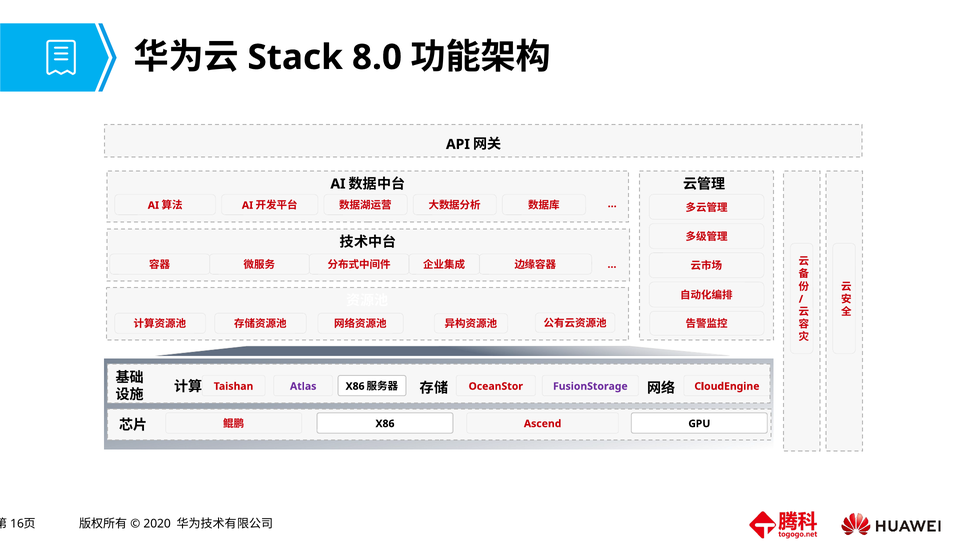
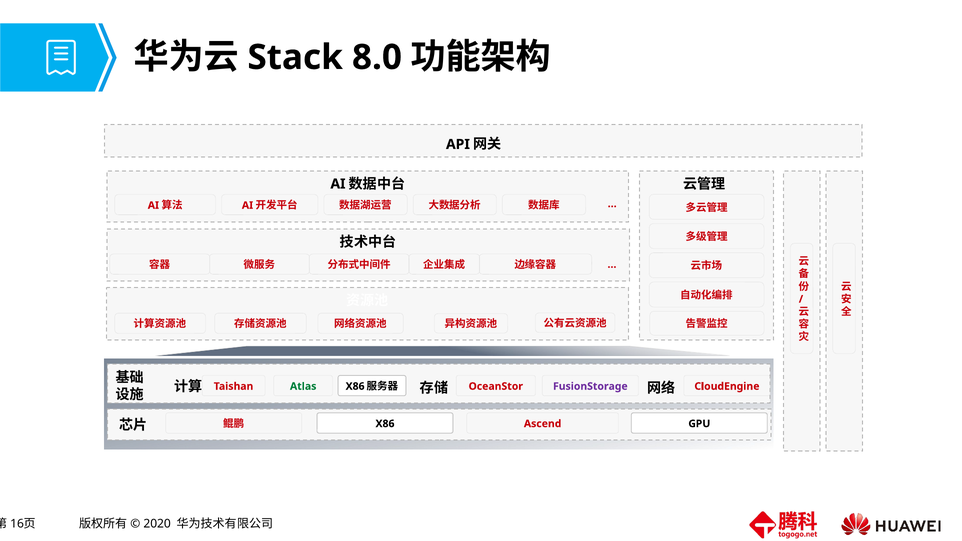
Atlas colour: purple -> green (303, 386)
